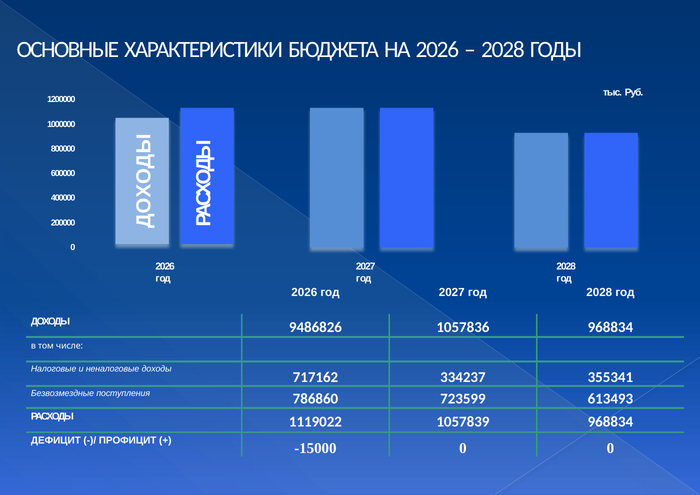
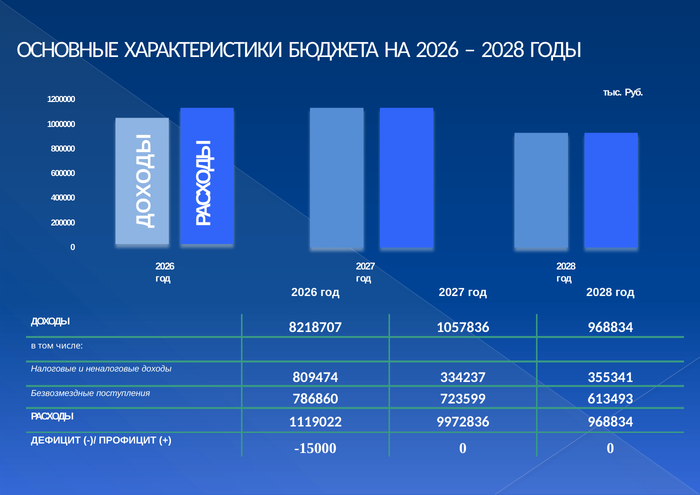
9486826: 9486826 -> 8218707 (315, 327)
717162: 717162 -> 809474 (315, 377)
1057839: 1057839 -> 9972836 (463, 422)
